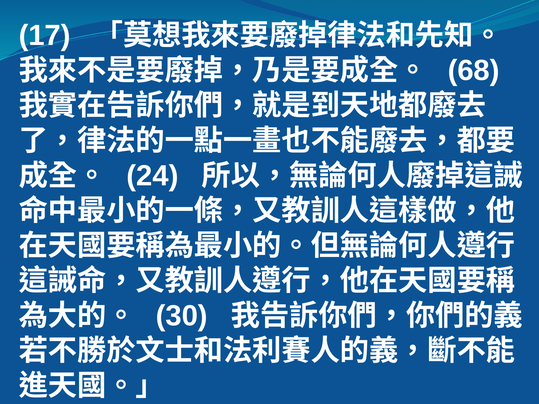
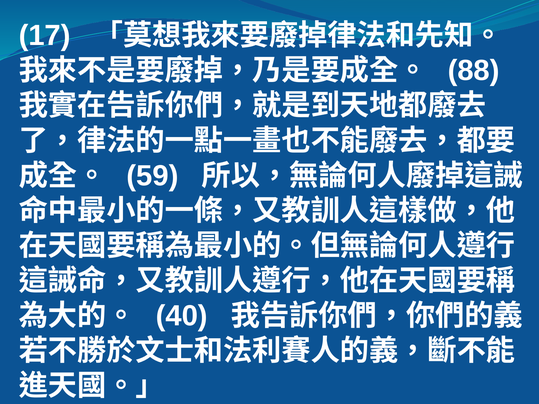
68: 68 -> 88 (474, 71)
24: 24 -> 59 (152, 176)
30: 30 -> 40 (182, 316)
